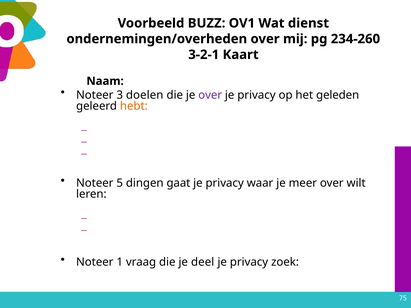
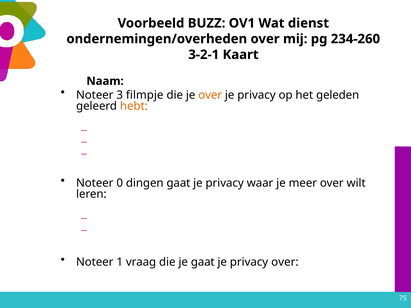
doelen: doelen -> filmpje (145, 95)
over colour: purple -> orange (210, 95)
5: 5 -> 0 (120, 183)
je deel: deel -> gaat (203, 262)
privacy zoek: zoek -> over (285, 262)
